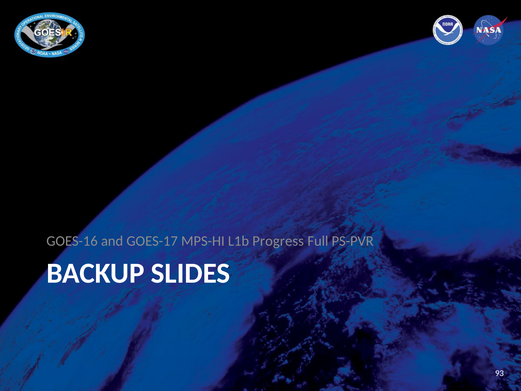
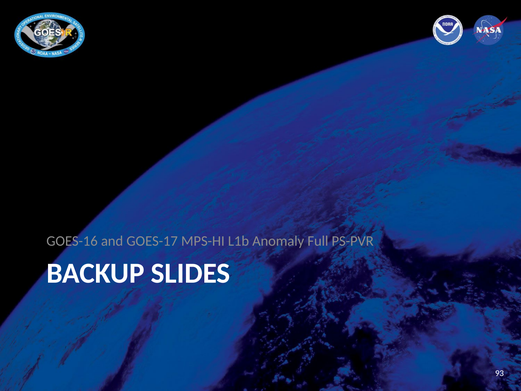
Progress: Progress -> Anomaly (278, 241)
